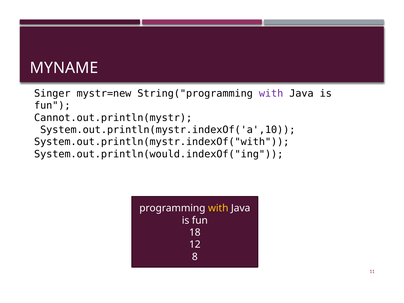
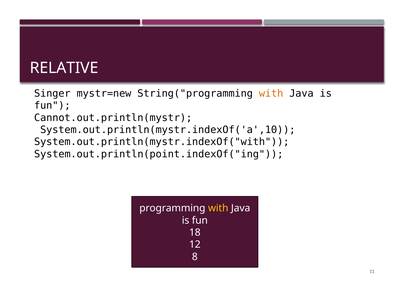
MYNAME: MYNAME -> RELATIVE (64, 68)
with colour: purple -> orange (271, 94)
System.out.println(would.indexOf("ing: System.out.println(would.indexOf("ing -> System.out.println(point.indexOf("ing (159, 154)
